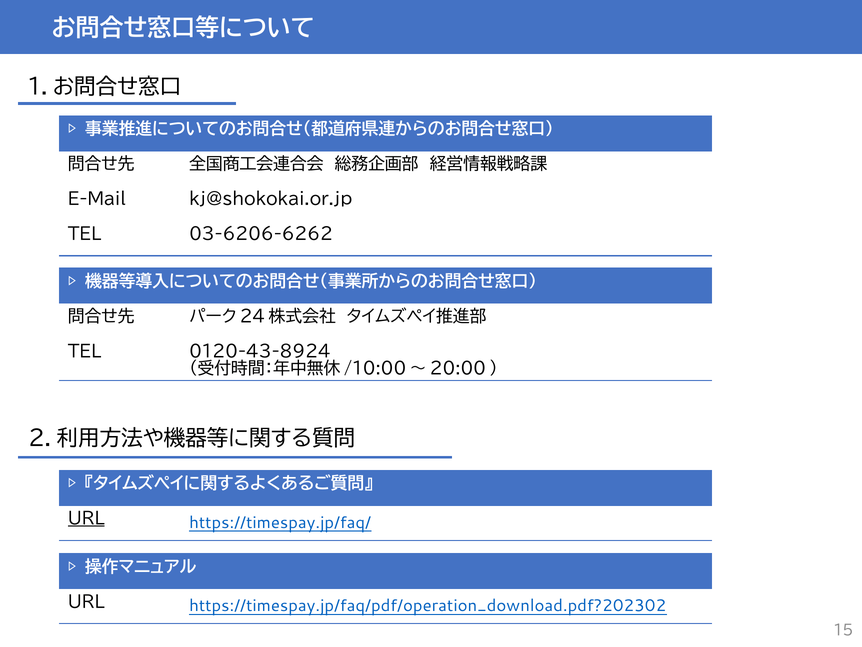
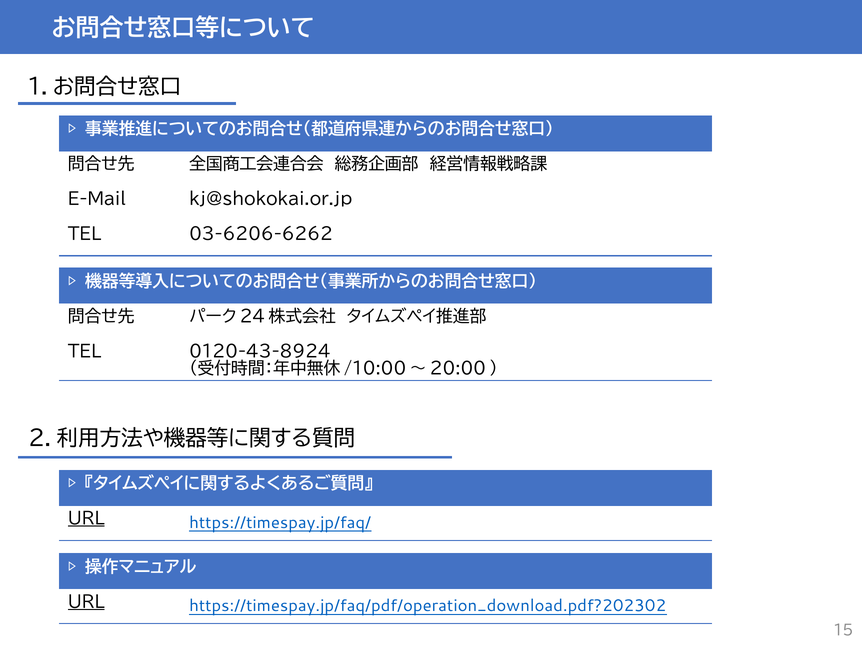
URL underline: none -> present (86, 602)
